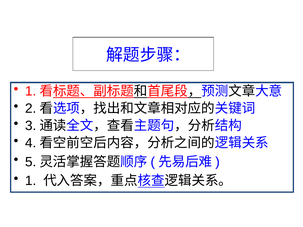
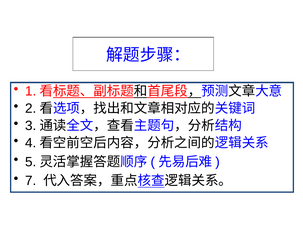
1: 1 -> 7 (31, 181)
